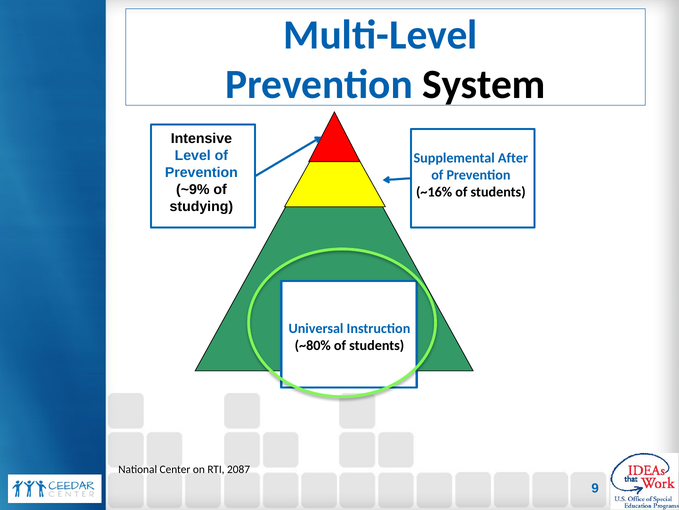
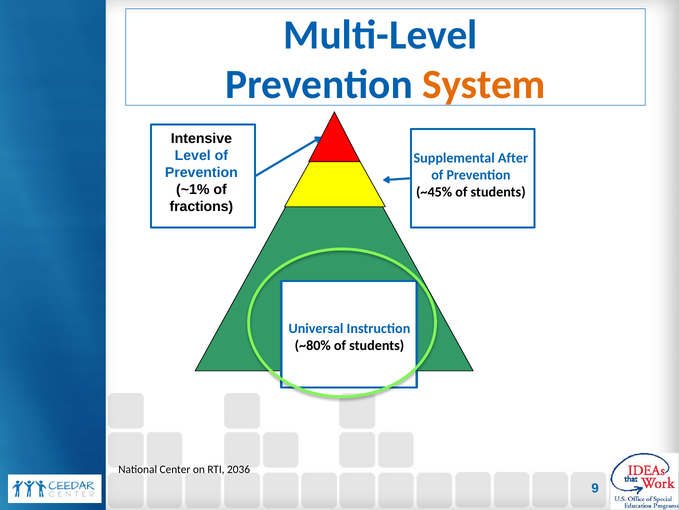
System colour: black -> orange (484, 85)
~9%: ~9% -> ~1% (193, 189)
~16%: ~16% -> ~45% (434, 192)
studying: studying -> fractions (201, 206)
2087: 2087 -> 2036 (239, 469)
